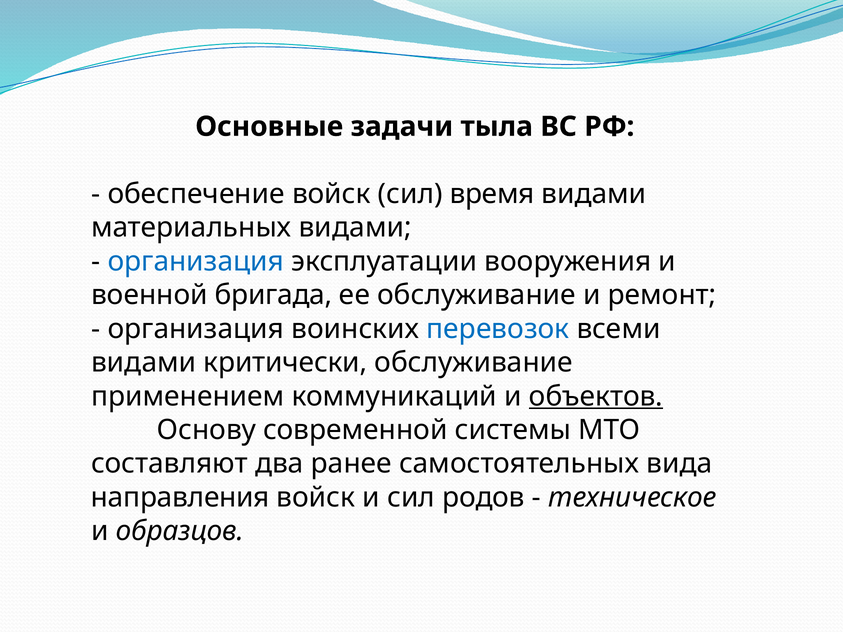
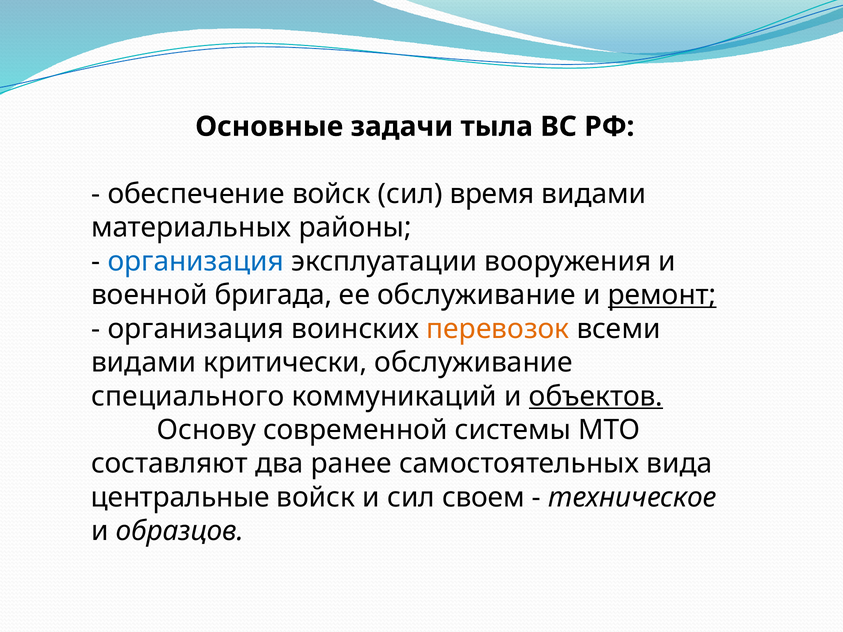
материальных видами: видами -> районы (355, 228)
ремонт underline: none -> present (662, 295)
перевозок colour: blue -> orange (498, 329)
применением: применением -> специального (188, 396)
направления: направления -> центральные (180, 498)
родов: родов -> своем (483, 498)
